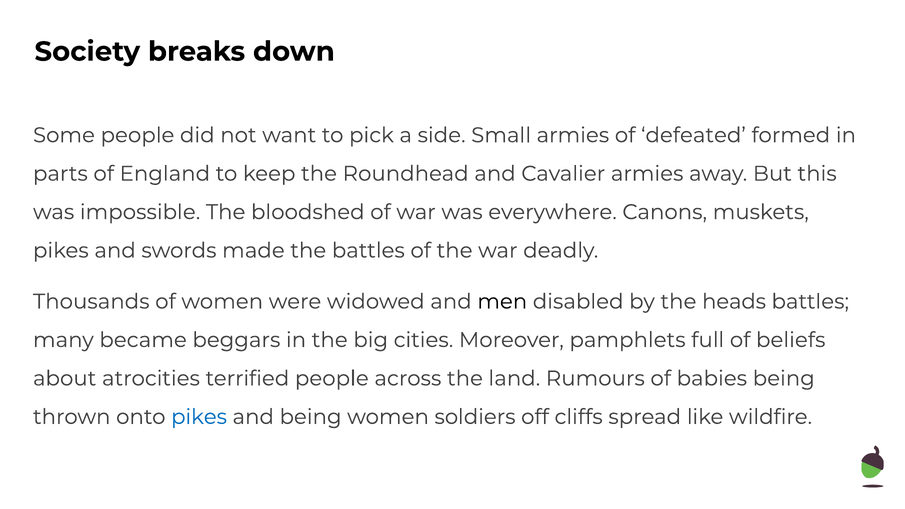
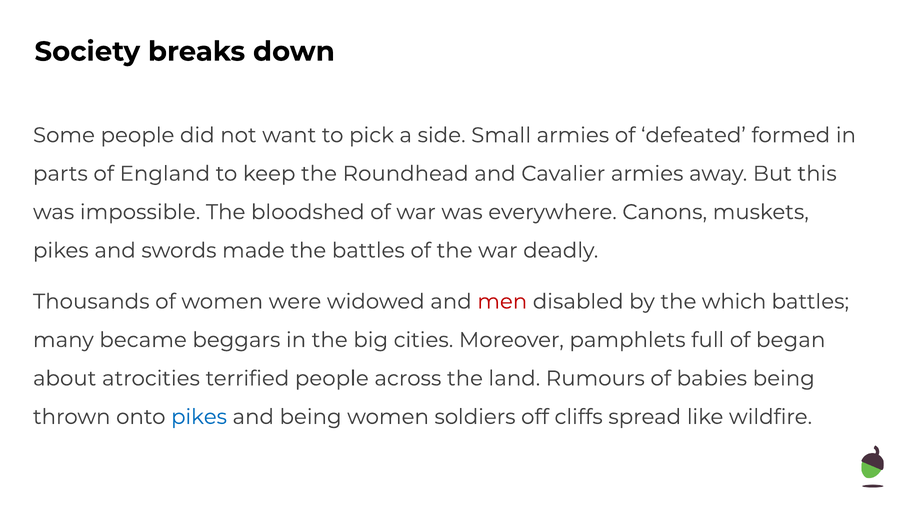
men colour: black -> red (502, 302)
heads: heads -> which (734, 302)
beliefs: beliefs -> began (791, 340)
